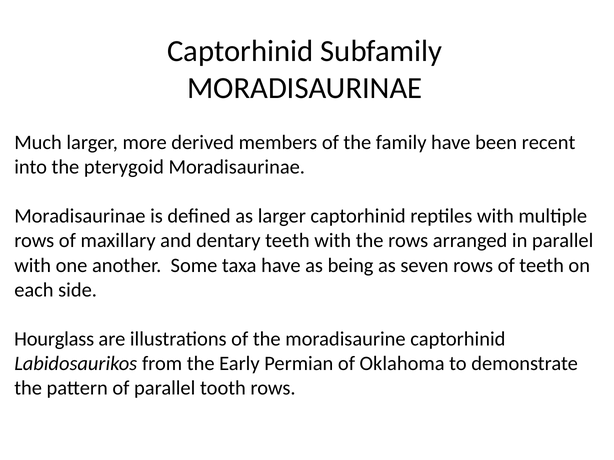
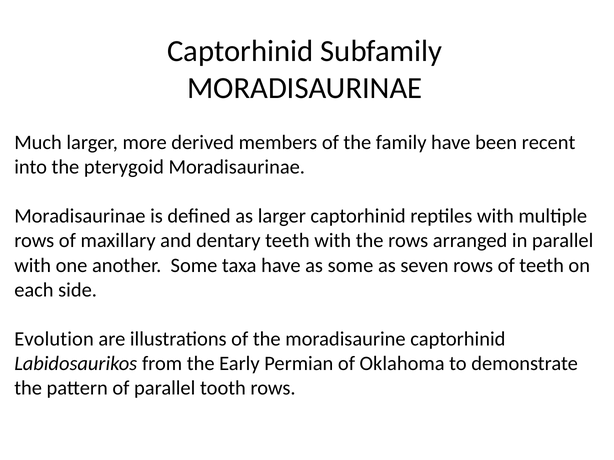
as being: being -> some (350, 266)
Hourglass: Hourglass -> Evolution (54, 339)
